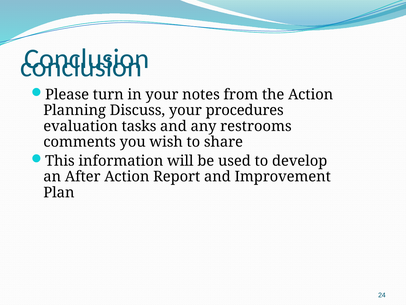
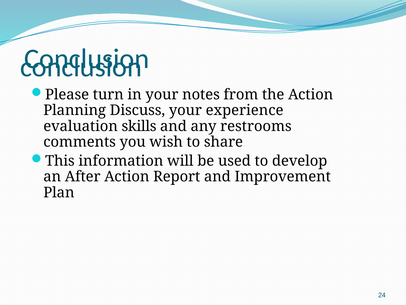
procedures: procedures -> experience (245, 110)
tasks: tasks -> skills (139, 126)
